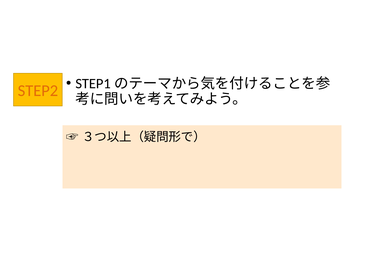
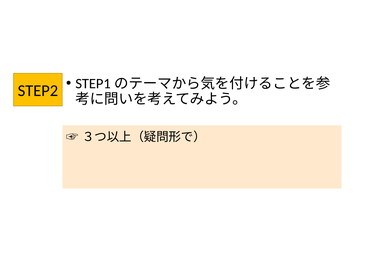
STEP2 colour: orange -> black (38, 91)
